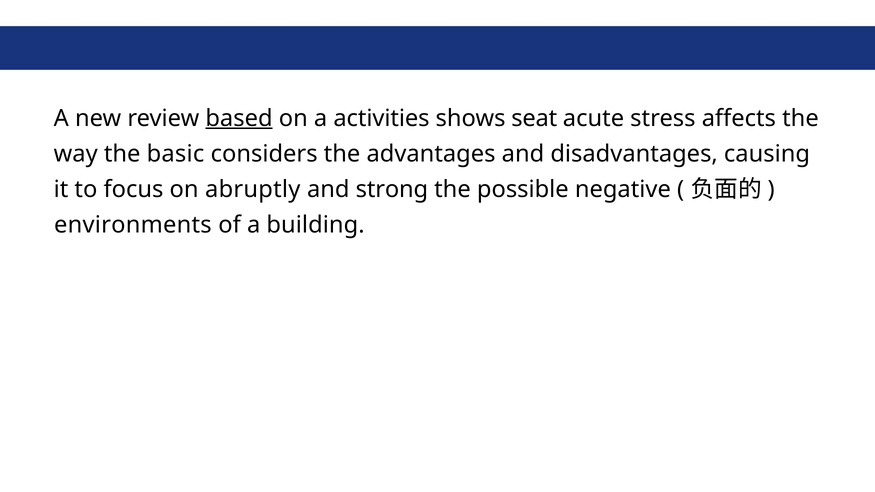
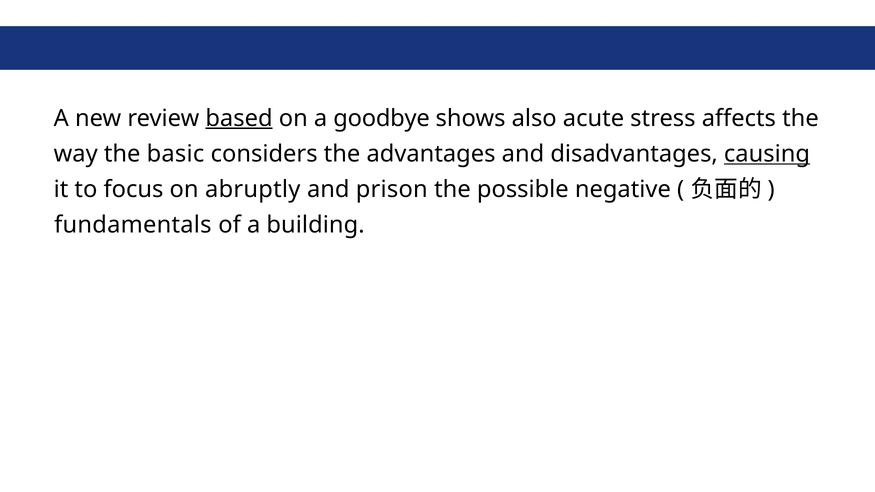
activities: activities -> goodbye (382, 118)
seat: seat -> also (534, 118)
causing underline: none -> present (767, 154)
strong: strong -> prison (392, 189)
environments: environments -> fundamentals (133, 225)
